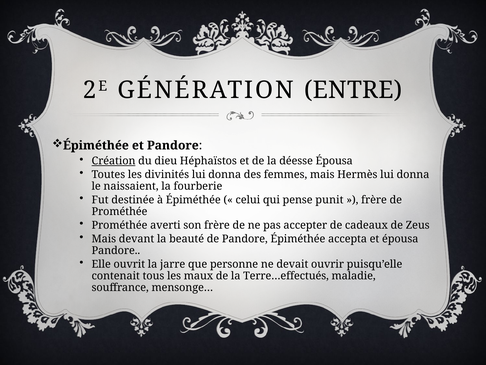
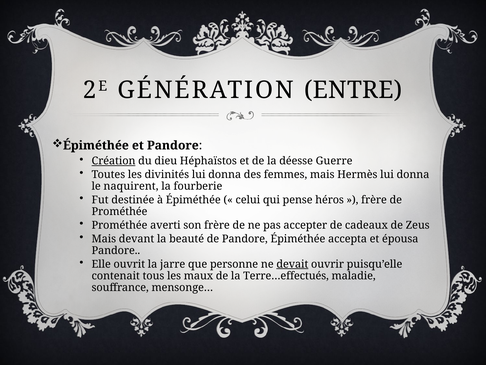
déesse Épousa: Épousa -> Guerre (334, 161)
naissaient: naissaient -> naquirent (131, 186)
punit: punit -> héros (330, 200)
devait underline: none -> present (292, 264)
